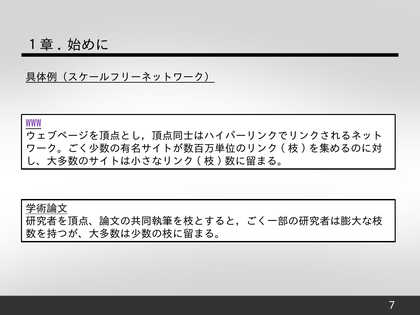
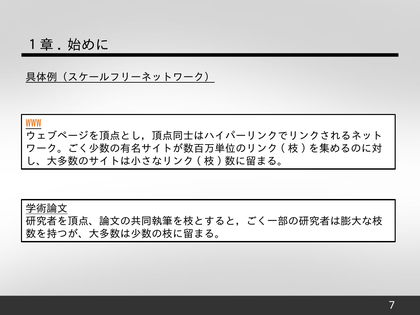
WWW colour: purple -> orange (33, 124)
